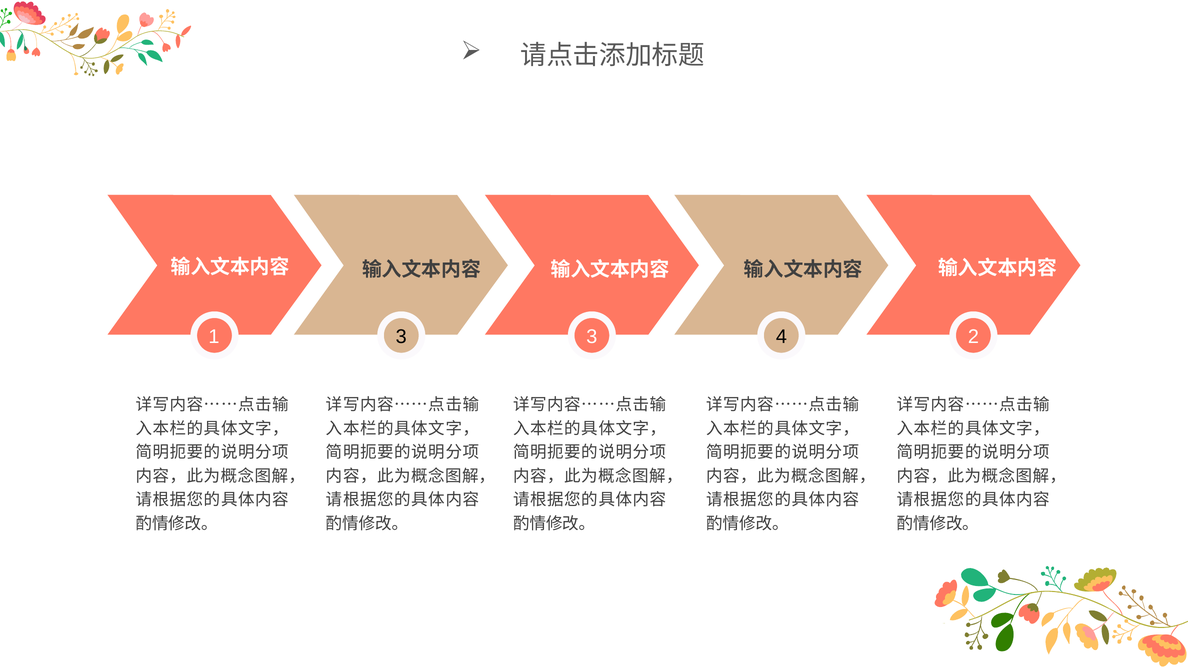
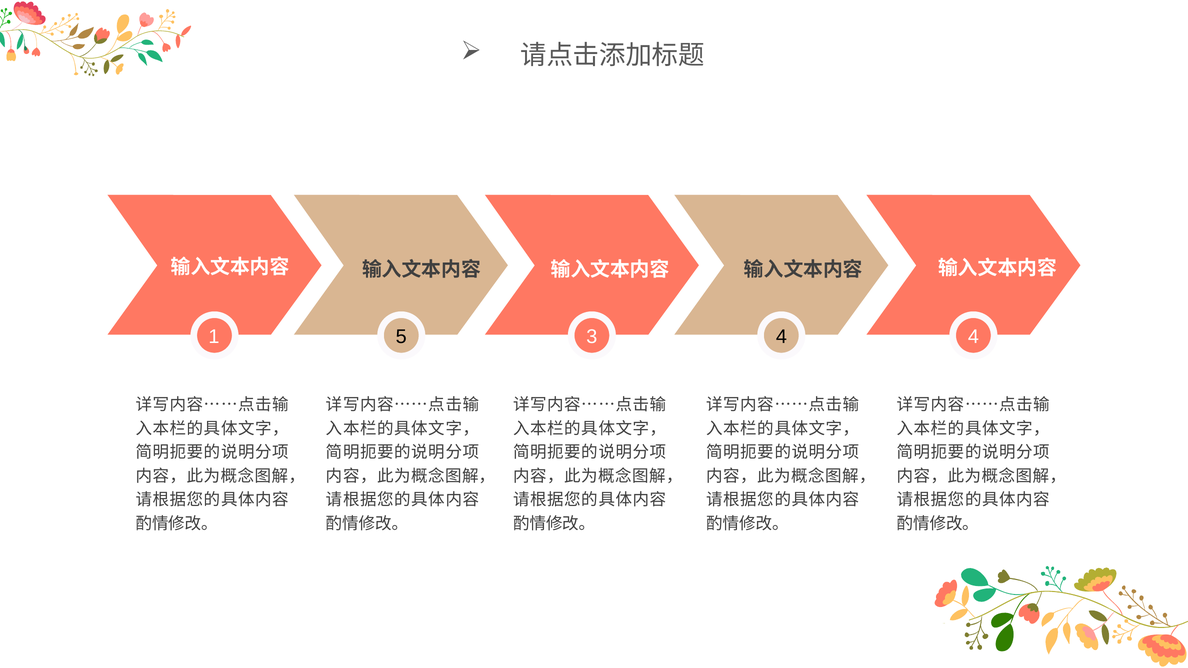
1 3: 3 -> 5 (401, 337)
4 2: 2 -> 4 (973, 337)
